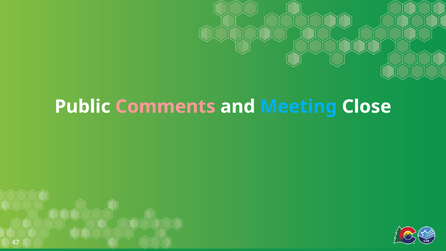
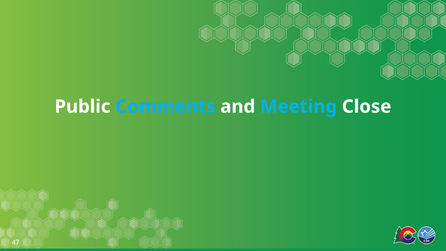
Comments colour: pink -> light blue (165, 107)
